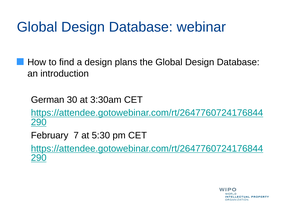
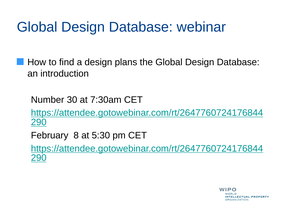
German: German -> Number (48, 100)
3:30am: 3:30am -> 7:30am (106, 100)
7: 7 -> 8 (76, 135)
